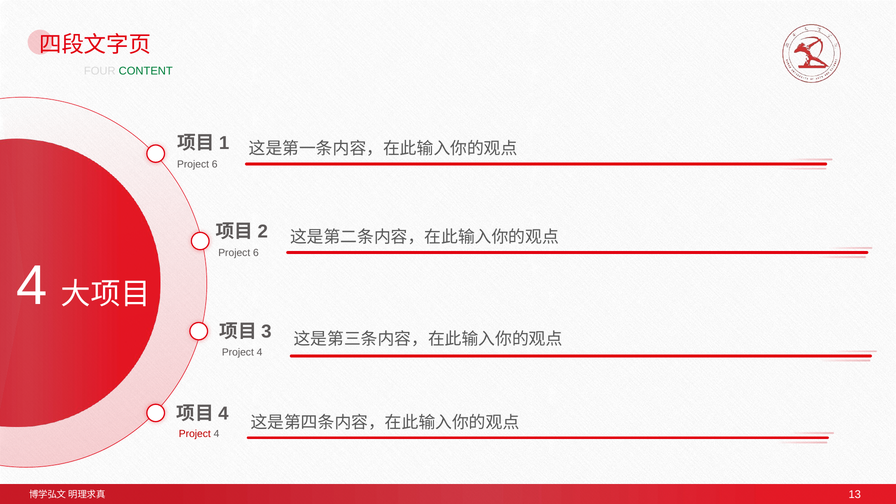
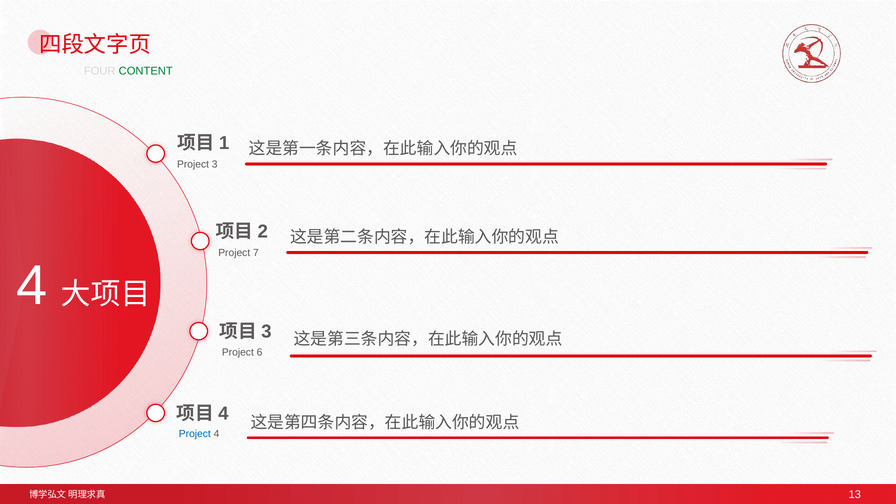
6: 6 -> 3 (215, 164)
6: 6 -> 7 (256, 253)
4: 4 -> 6 (260, 352)
Project colour: red -> blue (195, 434)
